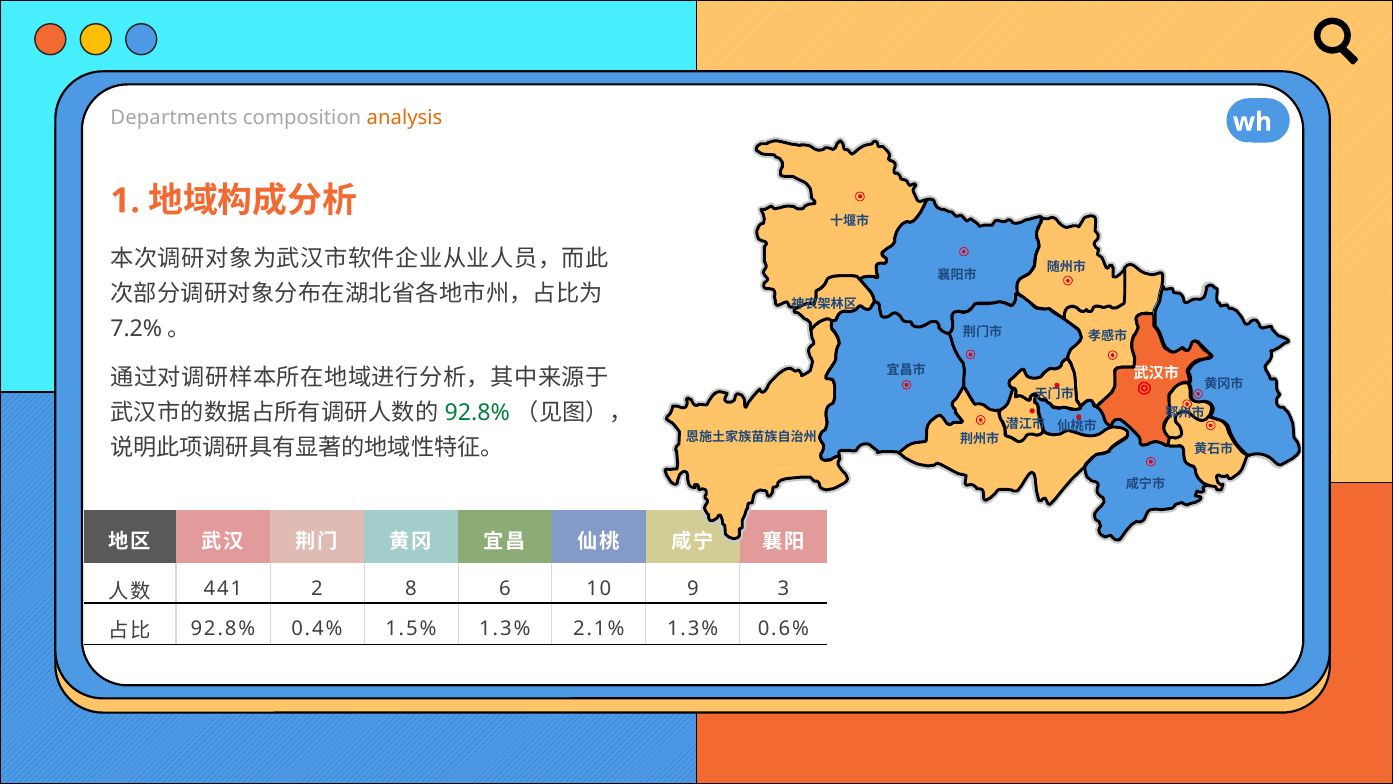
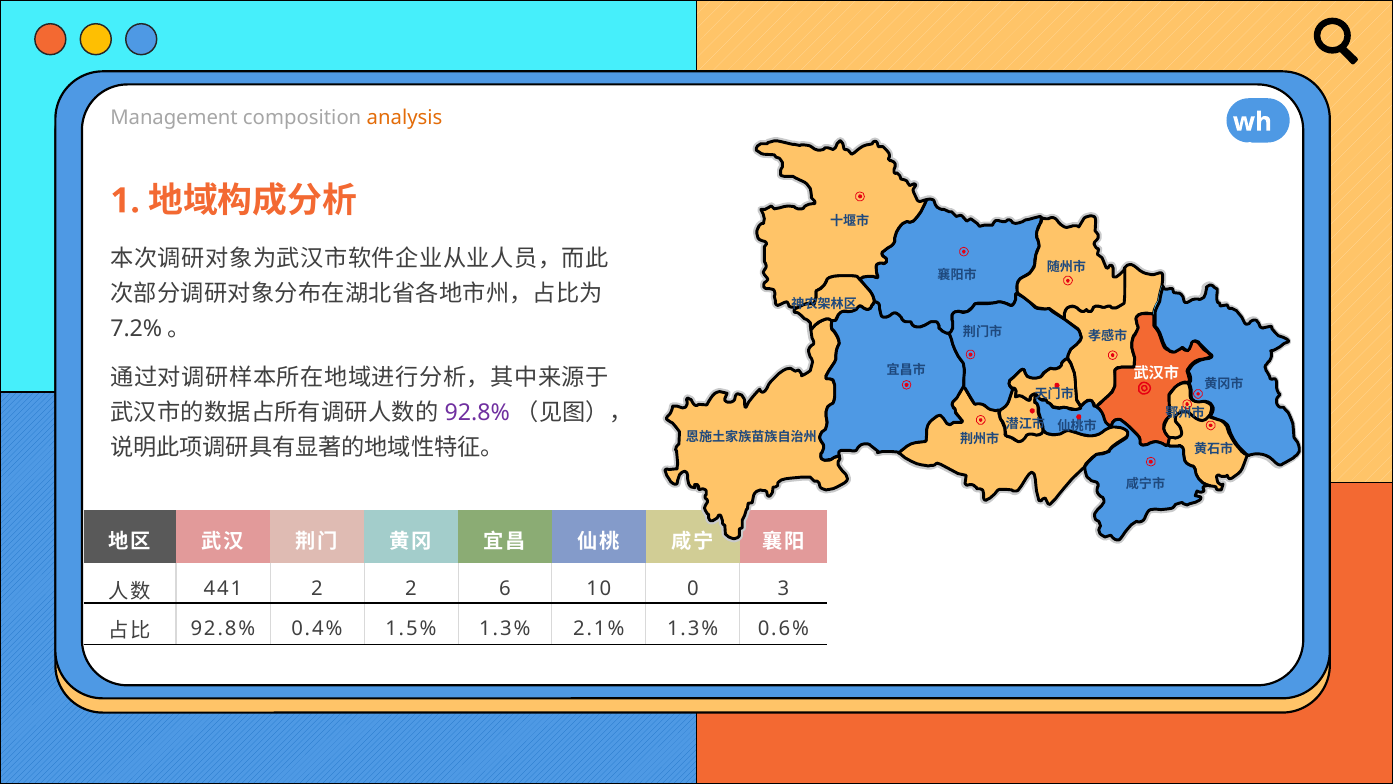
Departments: Departments -> Management (174, 118)
92.8% colour: green -> purple (477, 412)
2 8: 8 -> 2 (411, 589)
9: 9 -> 0 (693, 589)
